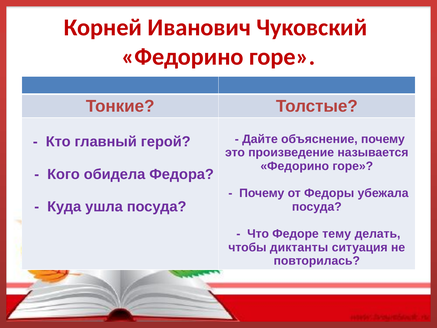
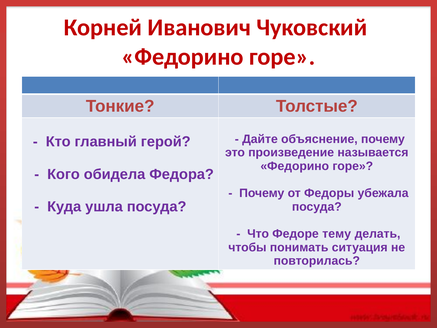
диктанты: диктанты -> понимать (299, 247)
